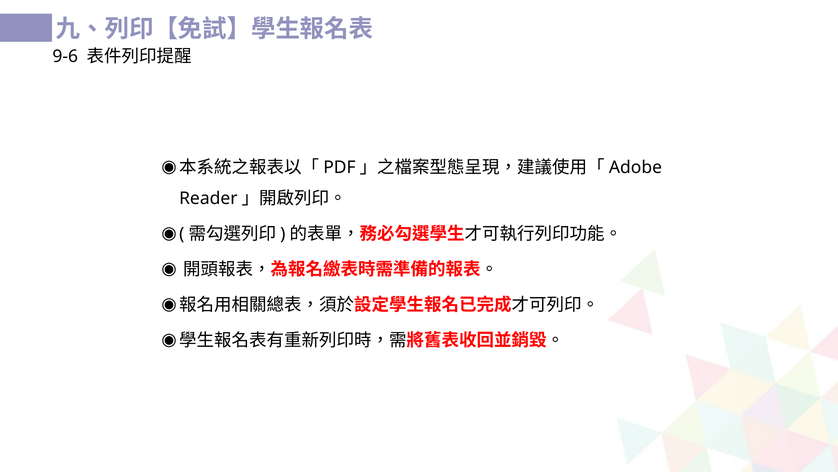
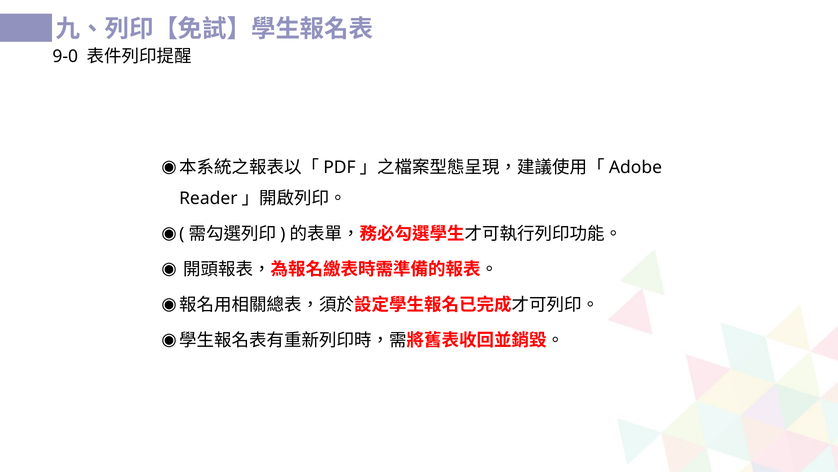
9-6: 9-6 -> 9-0 (65, 57)
